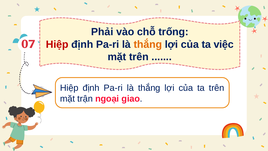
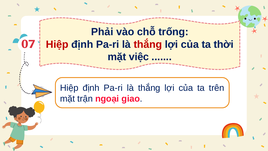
thắng colour: orange -> red (148, 44)
việc: việc -> thời (224, 44)
mặt trên: trên -> việc (139, 57)
